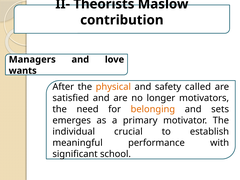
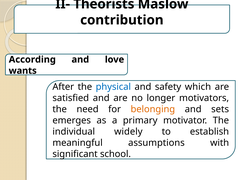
Managers: Managers -> According (32, 60)
physical colour: orange -> blue (113, 87)
called: called -> which (198, 87)
crucial: crucial -> widely (128, 132)
performance: performance -> assumptions (156, 143)
